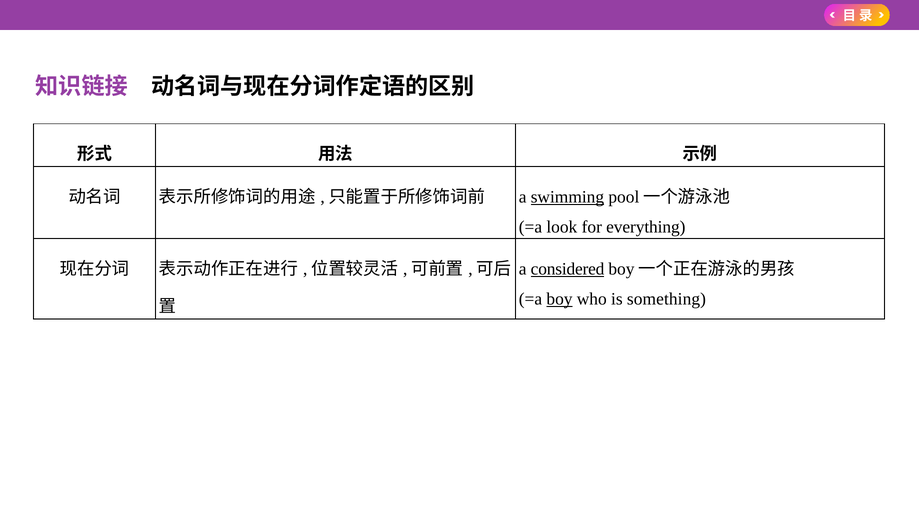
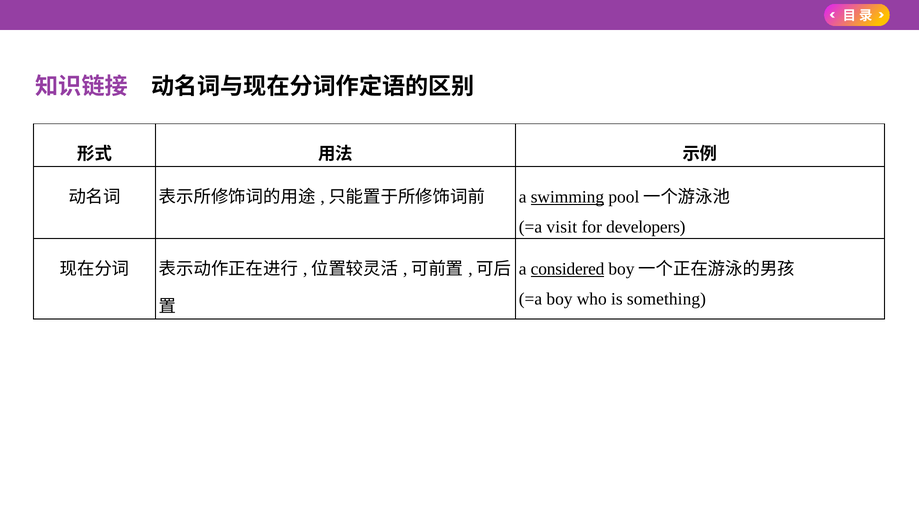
look: look -> visit (562, 227)
everything: everything -> developers (646, 227)
boy underline: present -> none (559, 299)
